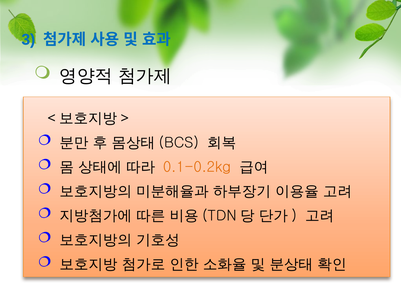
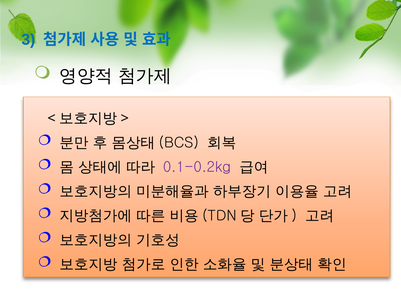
0.1-0.2kg colour: orange -> purple (197, 167)
